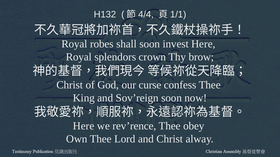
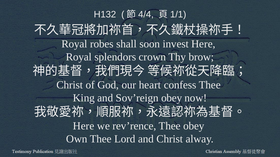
curse: curse -> heart (150, 85)
Sov’reign soon: soon -> obey (172, 98)
